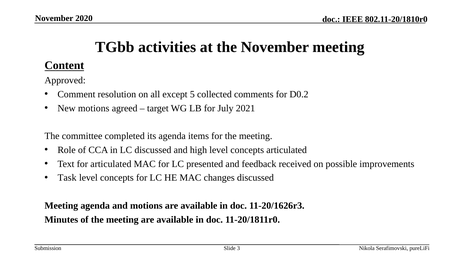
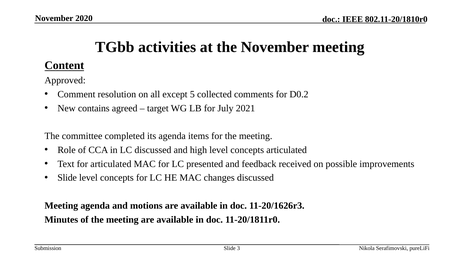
New motions: motions -> contains (94, 108)
Task: Task -> Slide (67, 178)
